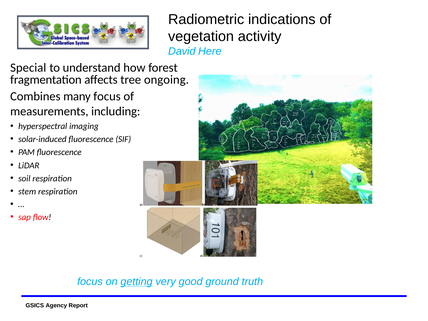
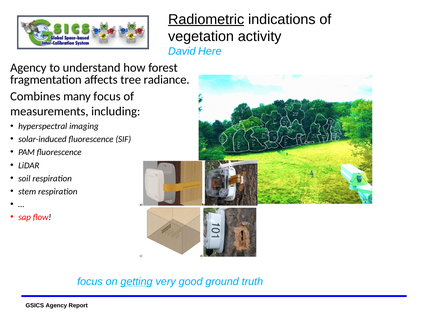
Radiometric underline: none -> present (206, 19)
Special: Special -> Agency (28, 68)
ongoing: ongoing -> radiance (167, 80)
